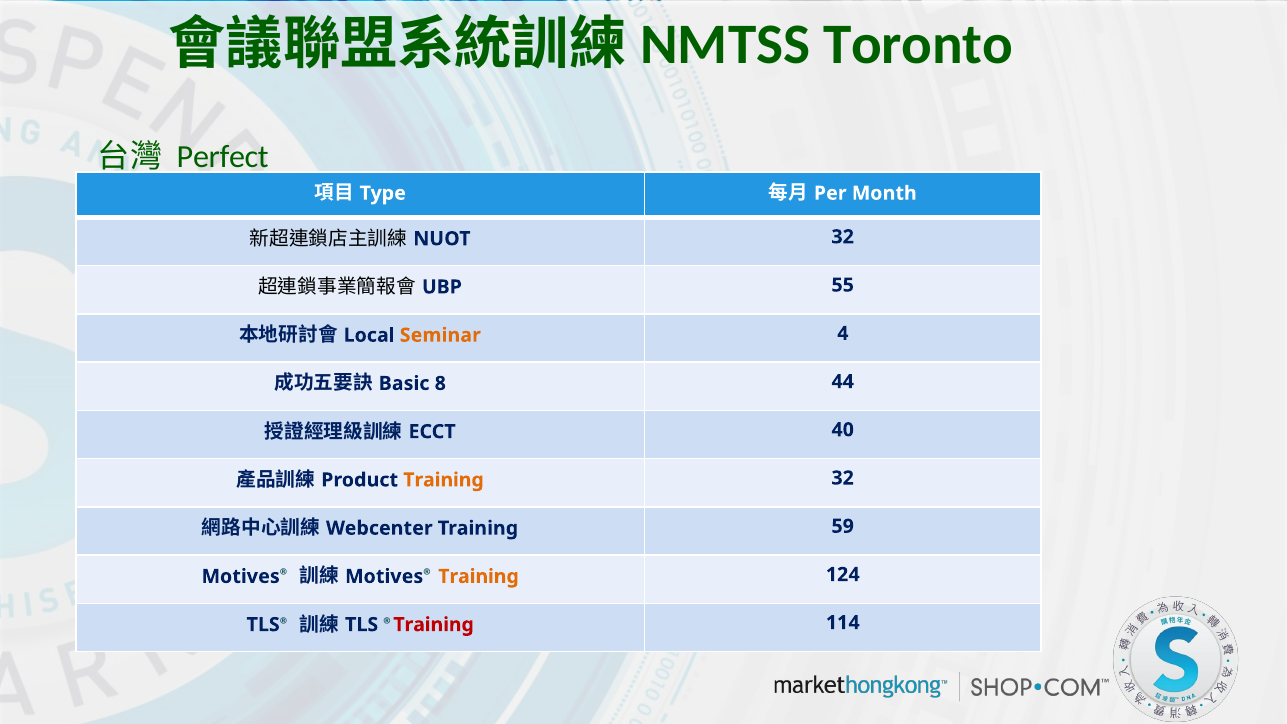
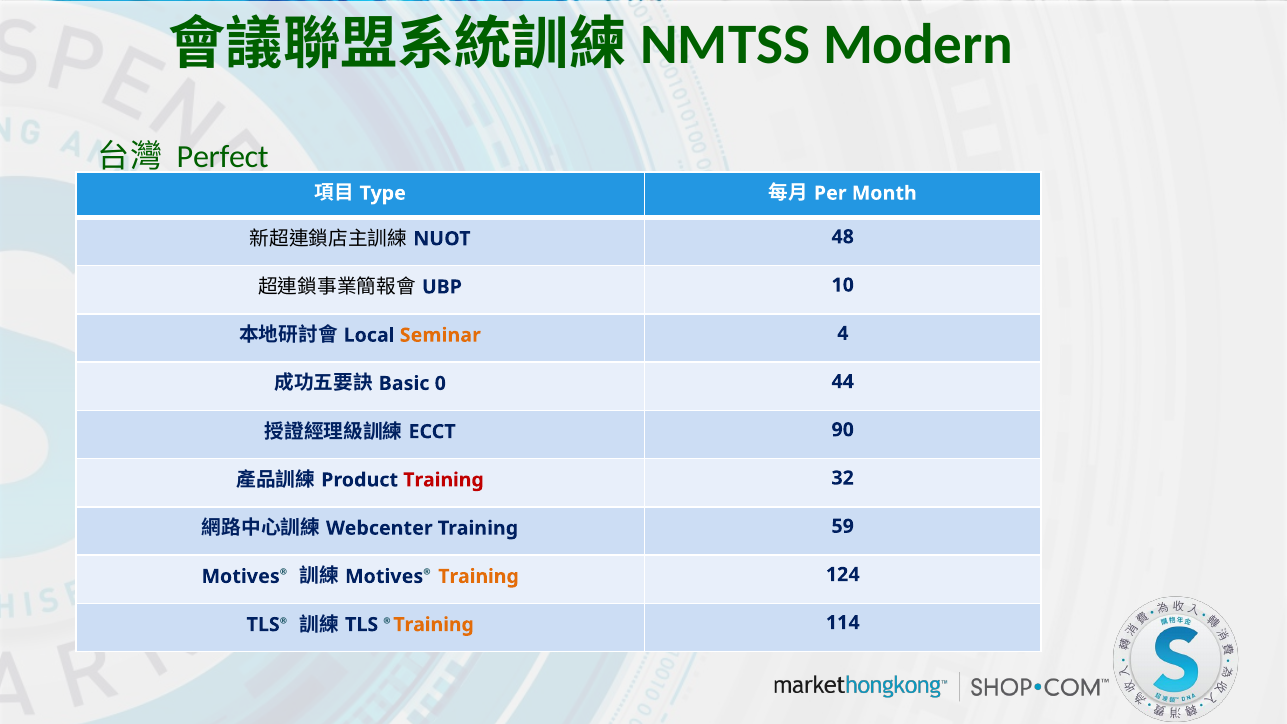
Toronto: Toronto -> Modern (918, 45)
32: 32 -> 48 (843, 237)
55: 55 -> 10 (843, 285)
8: 8 -> 0 (440, 383)
40: 40 -> 90 (843, 430)
Training colour: orange -> red (444, 480)
Training colour: red -> orange (434, 625)
